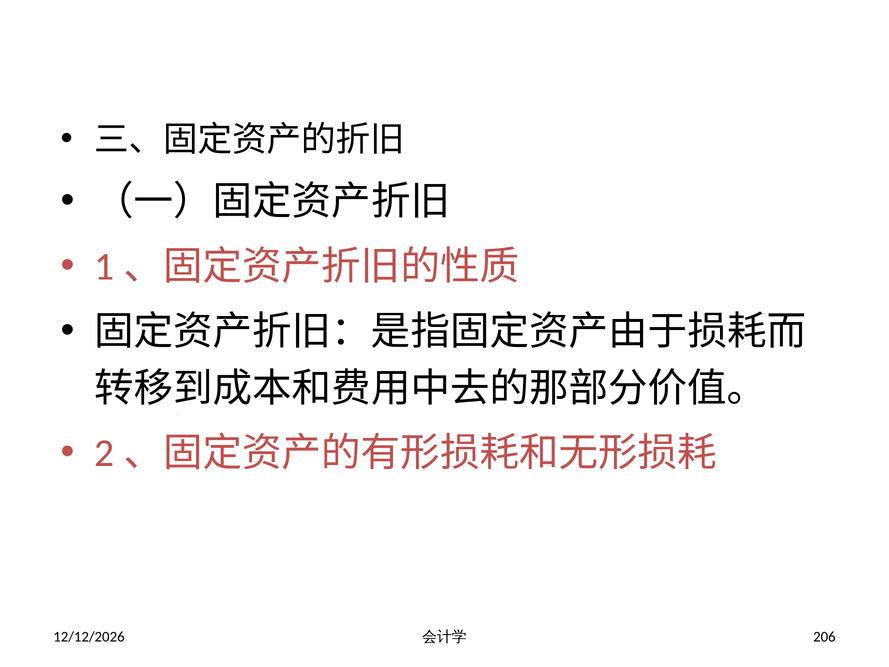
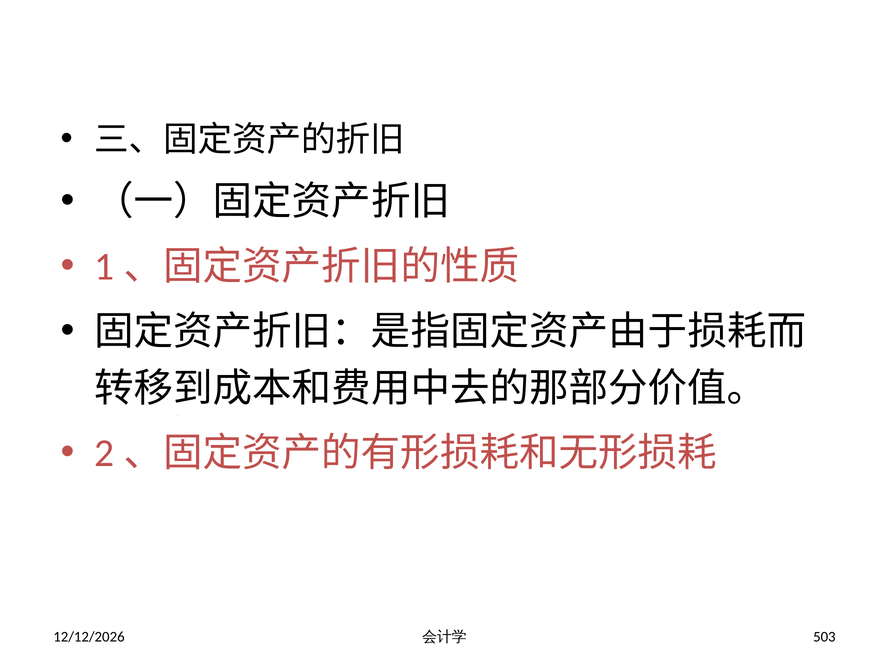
206: 206 -> 503 (824, 637)
